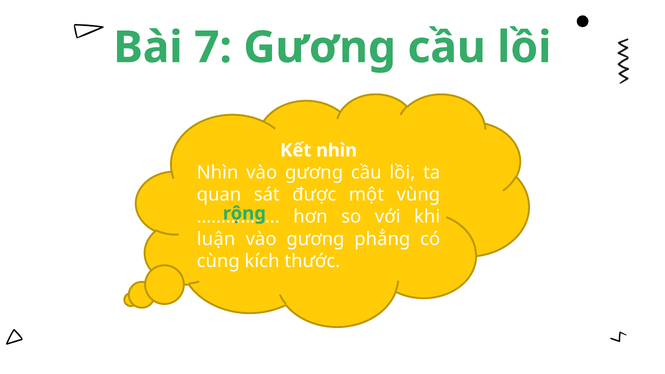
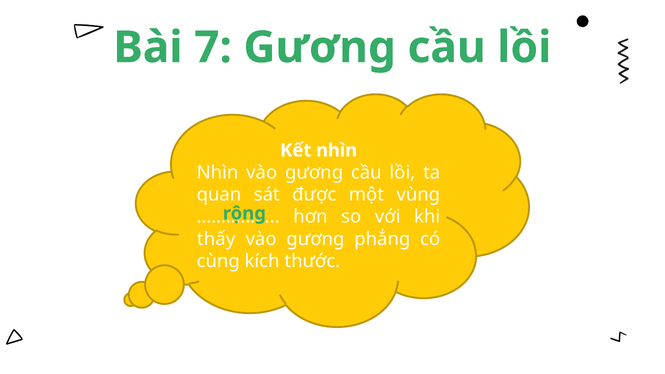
luận: luận -> thấy (216, 239)
